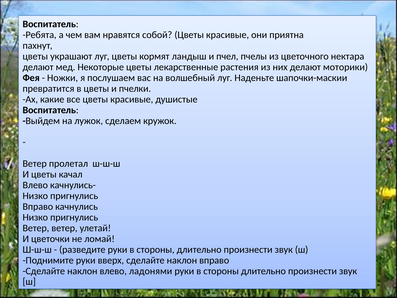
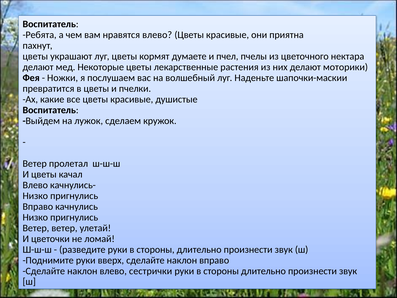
нравятся собой: собой -> влево (157, 35)
ландыш: ландыш -> думаете (189, 56)
ладонями: ладонями -> сестрички (151, 271)
